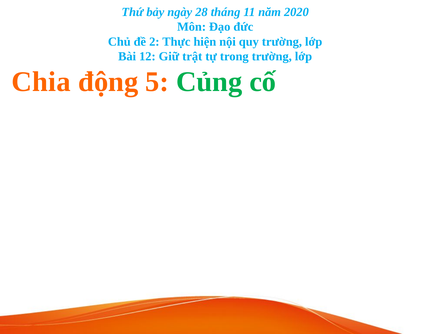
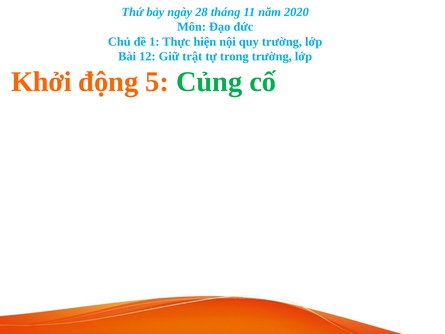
2: 2 -> 1 (154, 42)
Chia: Chia -> Khởi (41, 82)
